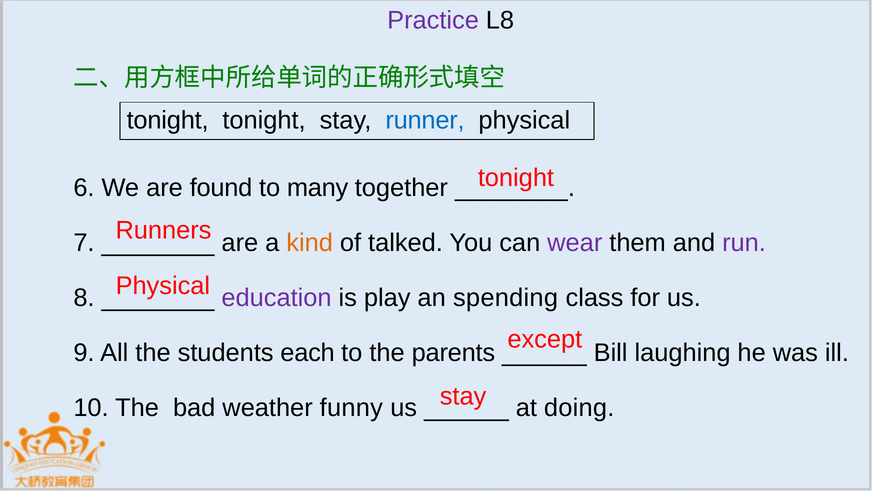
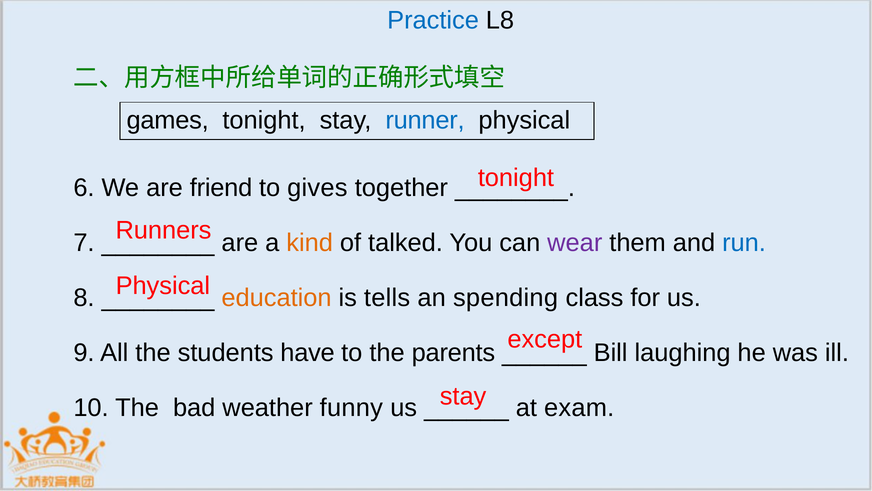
Practice colour: purple -> blue (433, 20)
tonight: tonight -> games (168, 120)
found: found -> friend (221, 188)
many: many -> gives (317, 188)
run colour: purple -> blue (744, 243)
education colour: purple -> orange (277, 298)
play: play -> tells (387, 298)
each: each -> have (308, 353)
doing: doing -> exam (579, 407)
